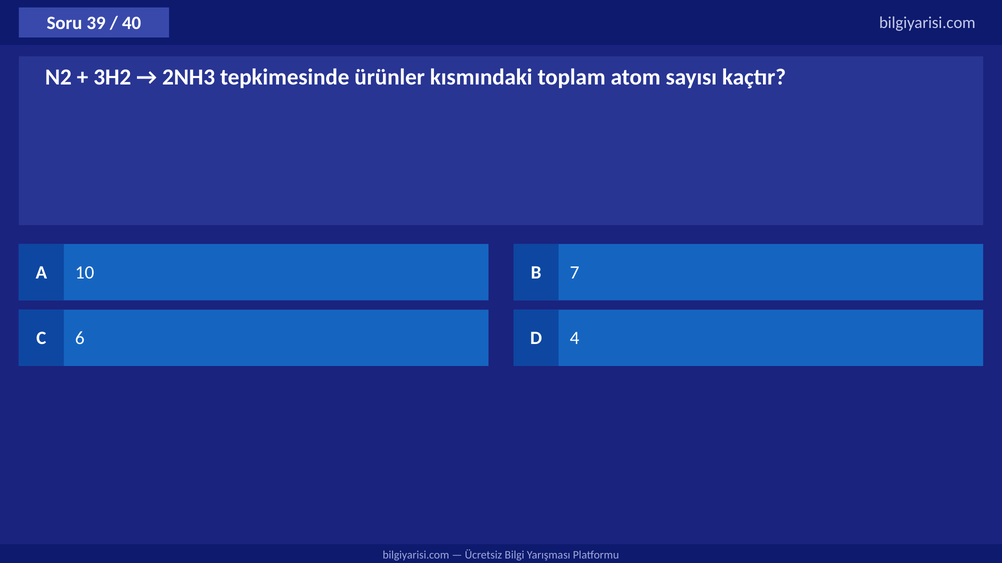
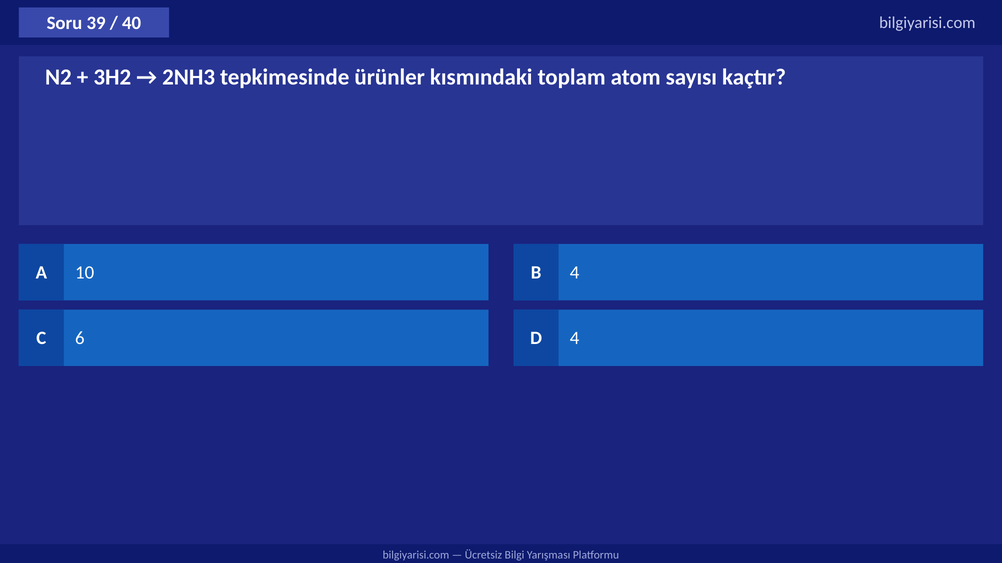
B 7: 7 -> 4 (575, 273)
